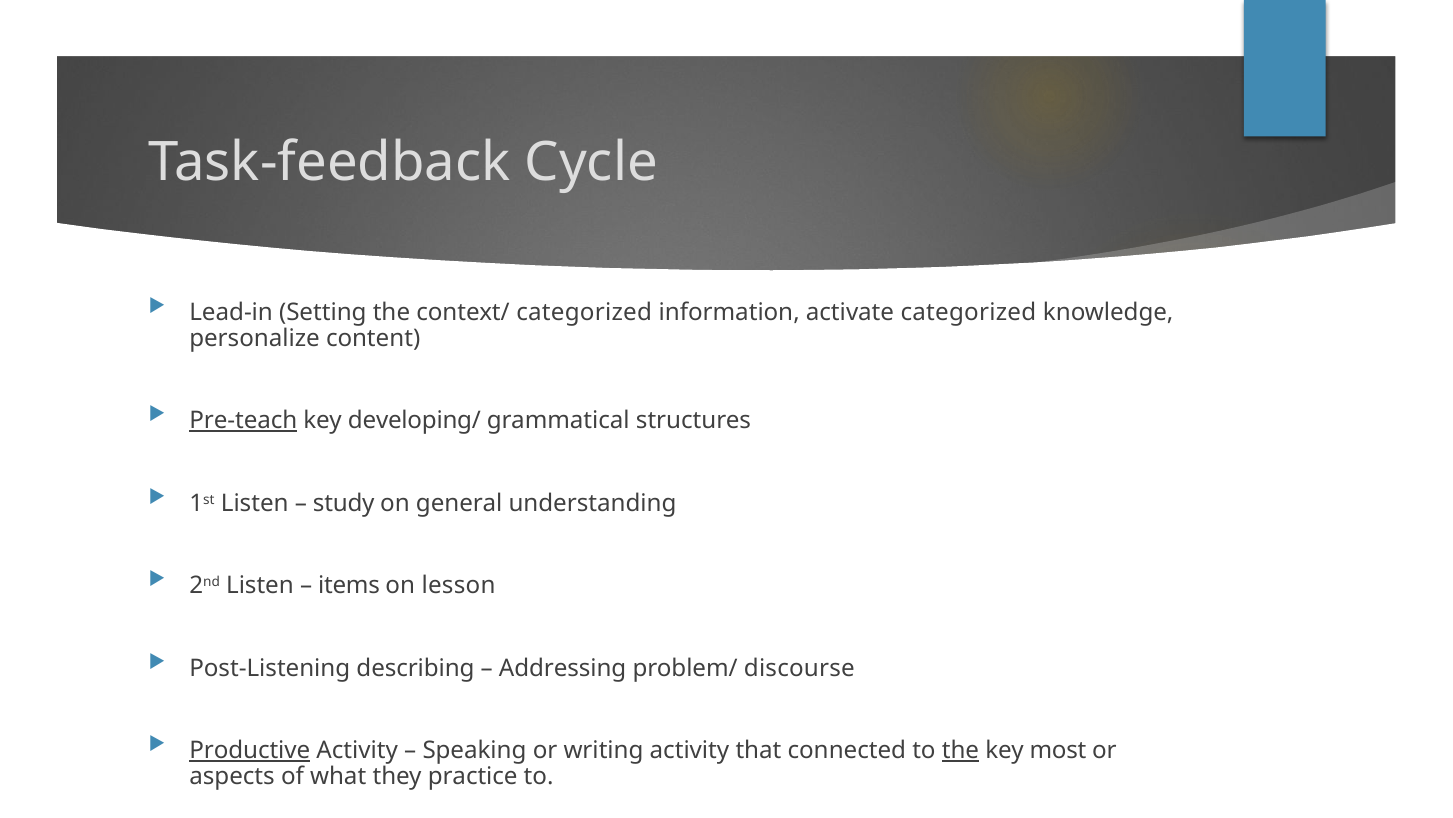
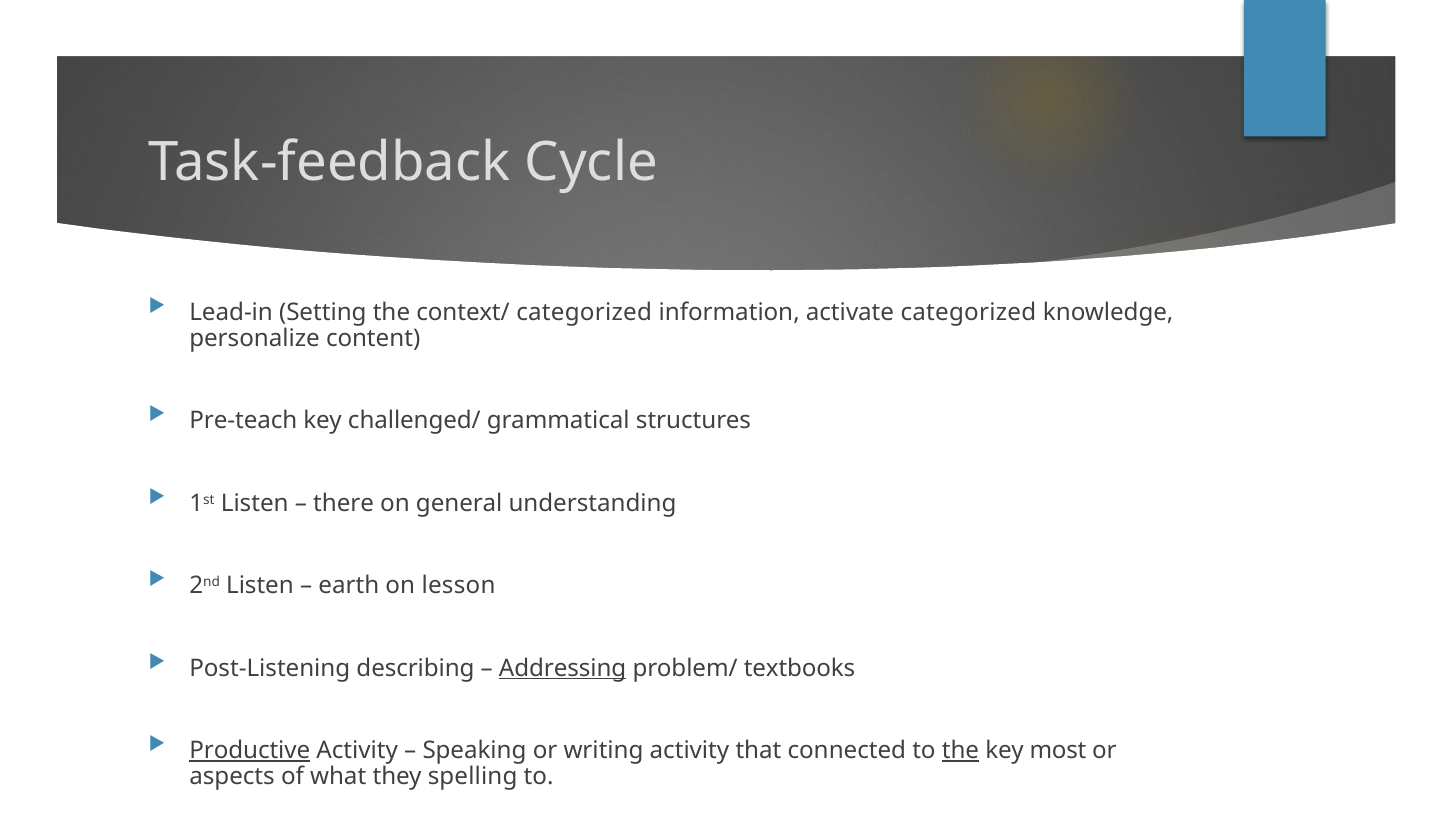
Pre-teach underline: present -> none (243, 420)
developing/: developing/ -> challenged/ (414, 420)
study: study -> there (344, 503)
items: items -> earth (349, 585)
Addressing underline: none -> present (563, 668)
discourse: discourse -> textbooks (800, 668)
practice: practice -> spelling (473, 776)
